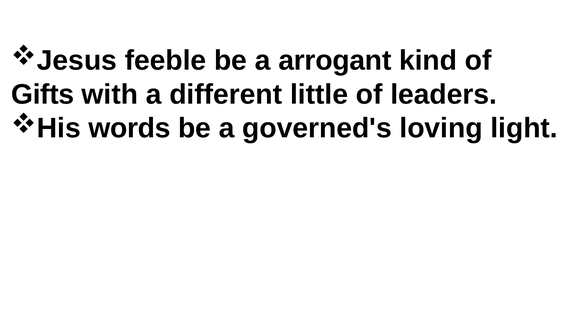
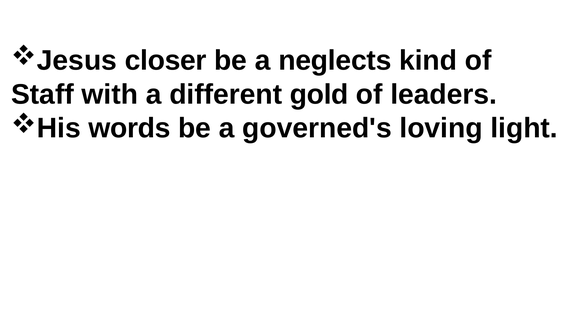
feeble: feeble -> closer (166, 60)
arrogant: arrogant -> neglects (335, 60)
Gifts: Gifts -> Staff (42, 94)
little: little -> gold (319, 94)
